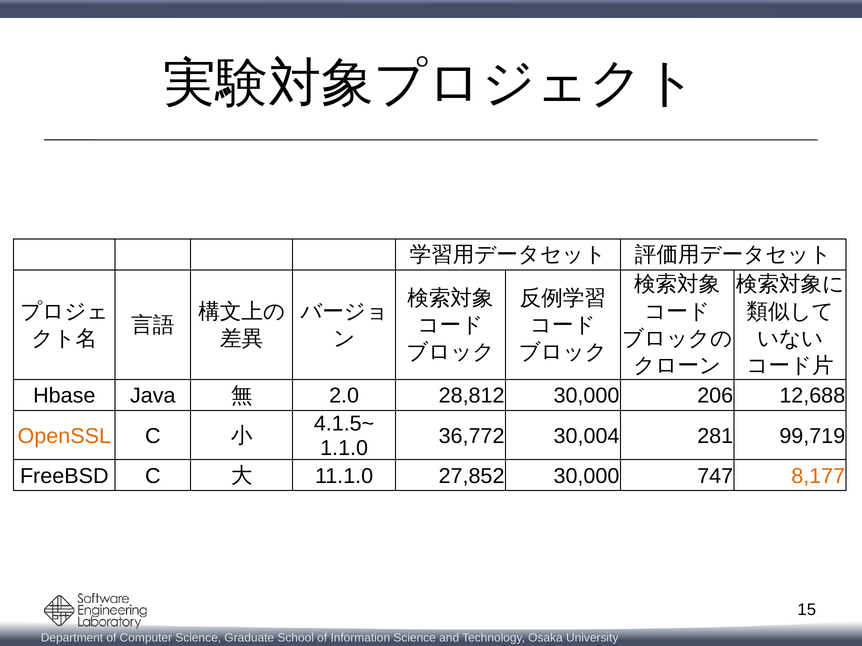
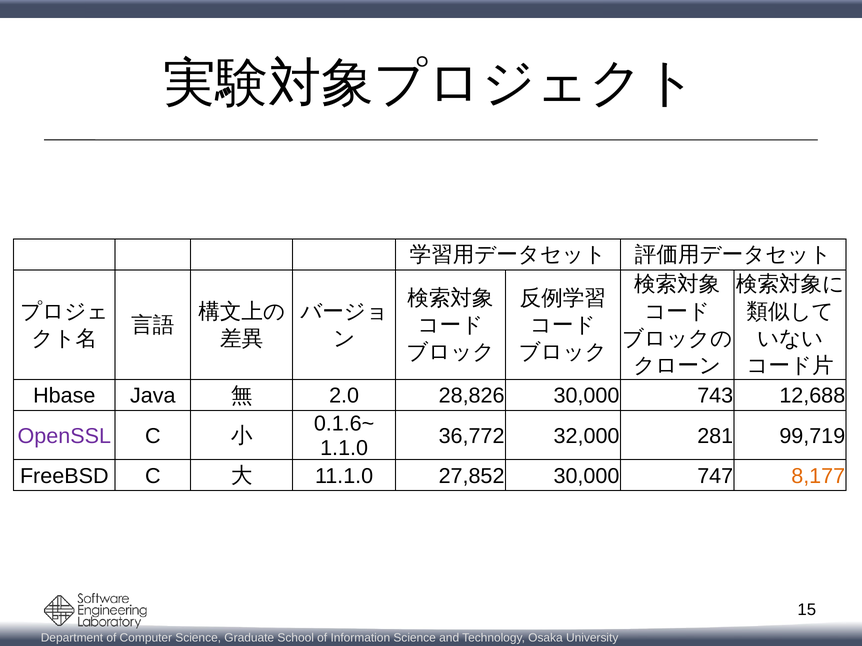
28,812: 28,812 -> 28,826 (472, 396)
206: 206 -> 743 (715, 396)
4.1.5~: 4.1.5~ -> 0.1.6~ (344, 424)
OpenSSL colour: orange -> purple (64, 436)
30,004: 30,004 -> 32,000 (587, 436)
